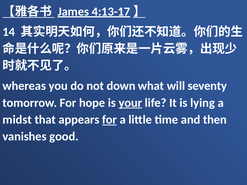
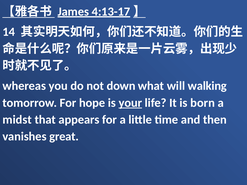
seventy: seventy -> walking (207, 86)
lying: lying -> born (203, 103)
for underline: present -> none (110, 120)
good: good -> great (64, 137)
